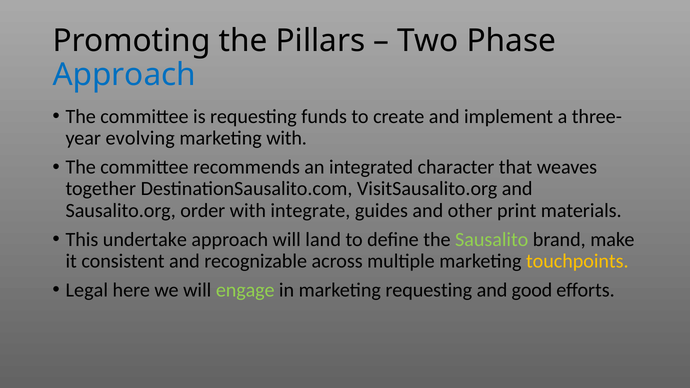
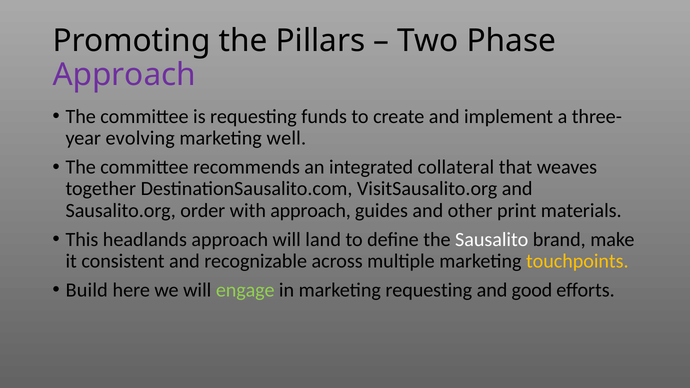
Approach colour: blue -> purple (124, 75)
marketing with: with -> well (286, 138)
character: character -> collateral (456, 167)
with integrate: integrate -> approach (311, 211)
undertake: undertake -> headlands (145, 239)
Sausalito colour: light green -> white (492, 239)
Legal: Legal -> Build (87, 290)
